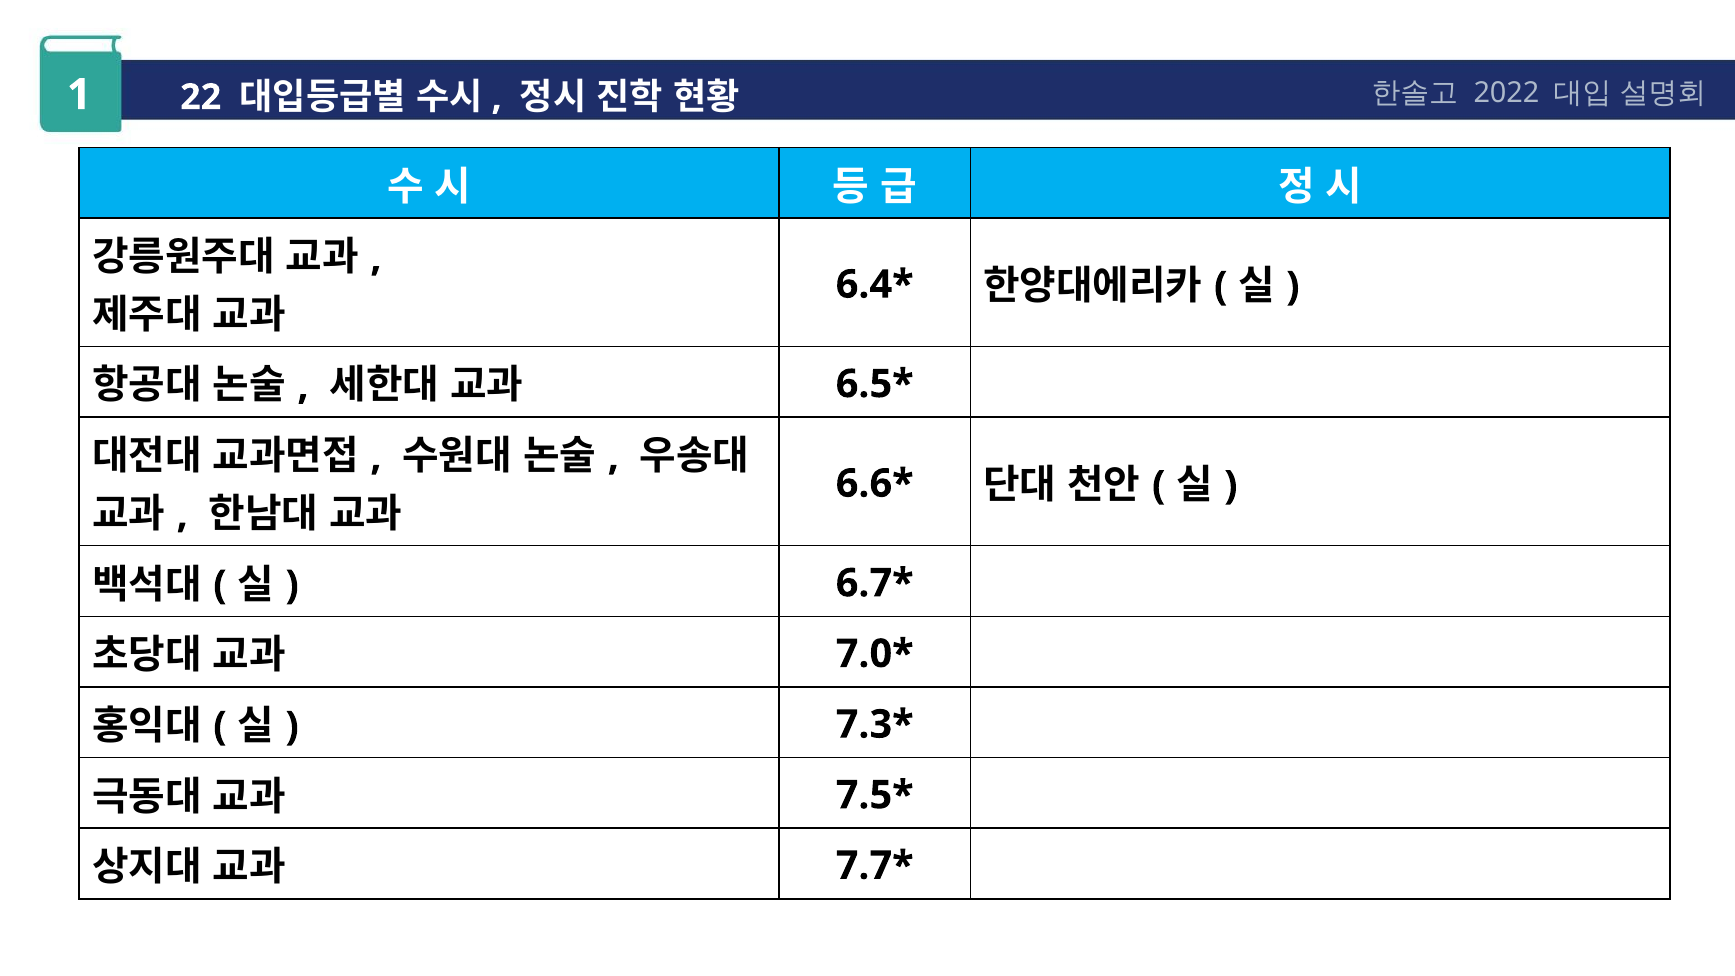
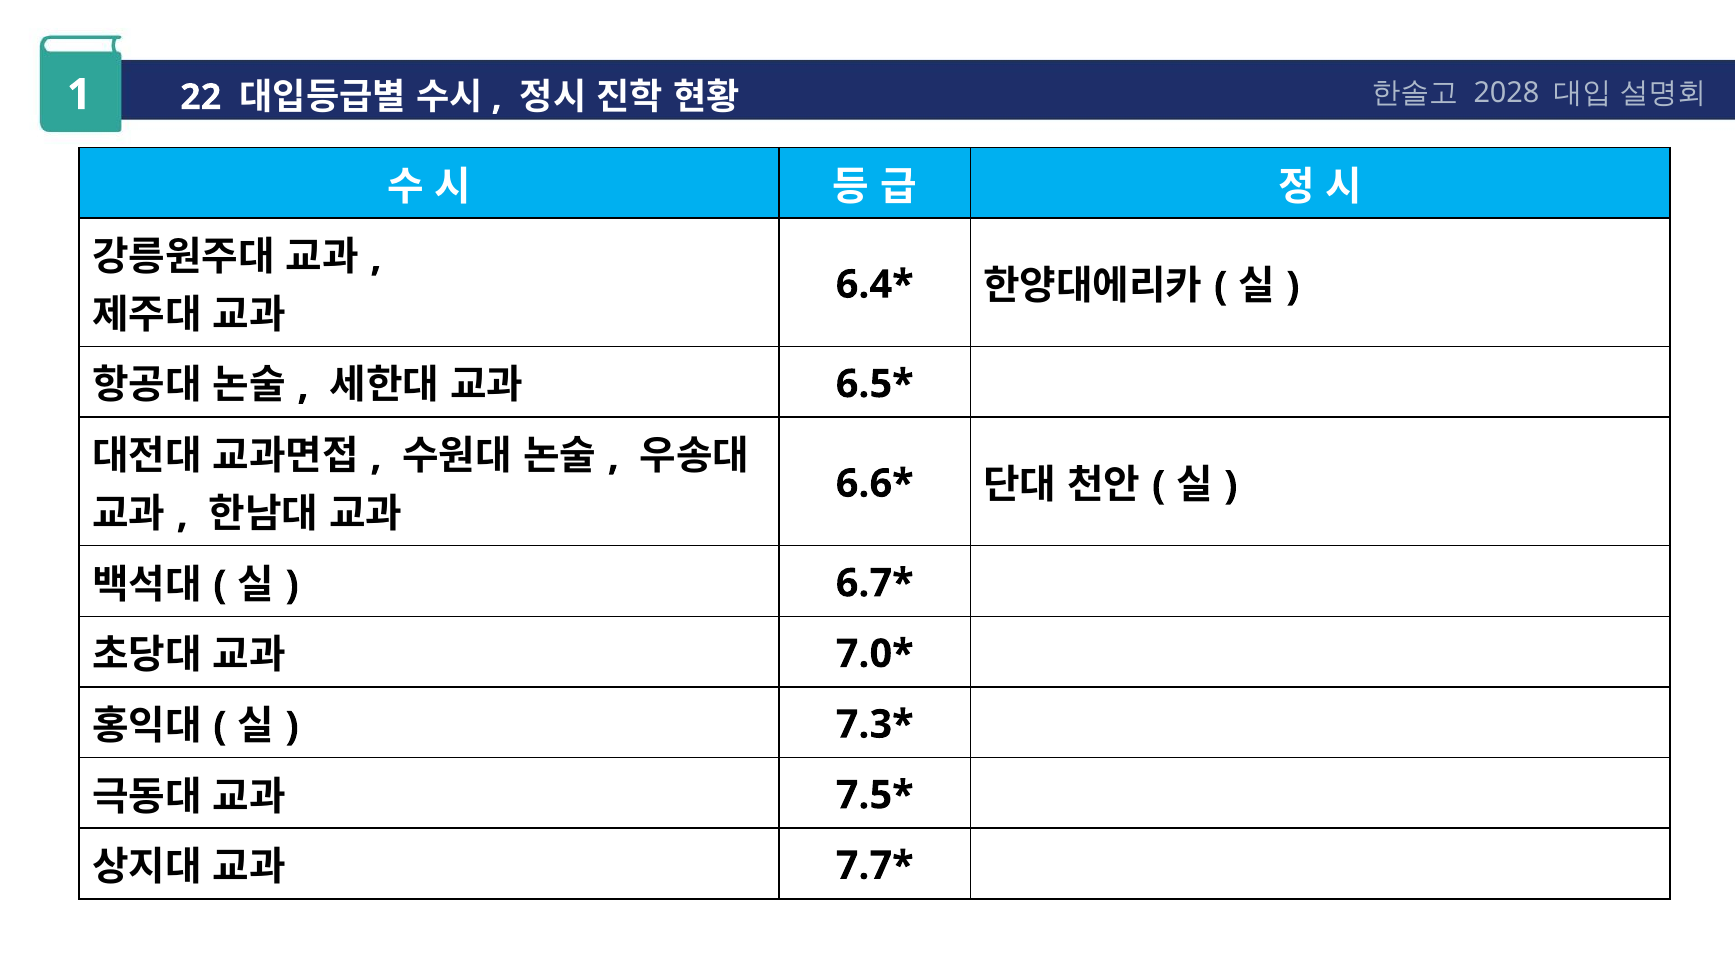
2022: 2022 -> 2028 (1507, 93)
